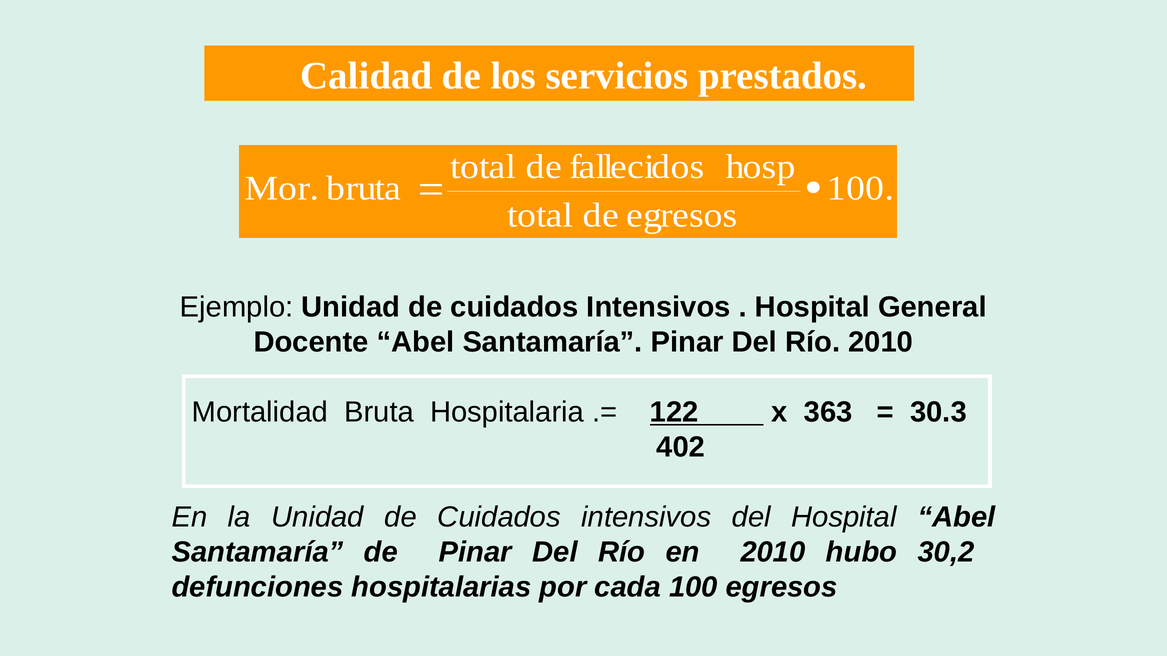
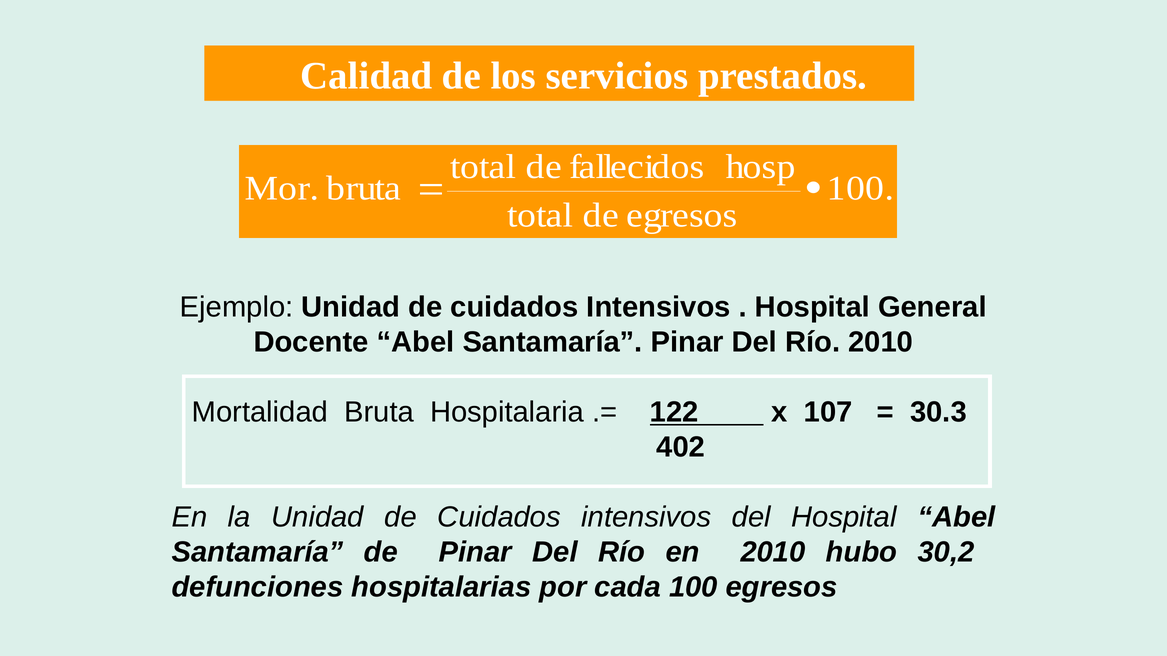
363: 363 -> 107 (828, 412)
